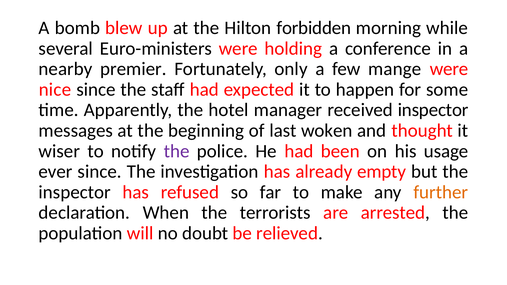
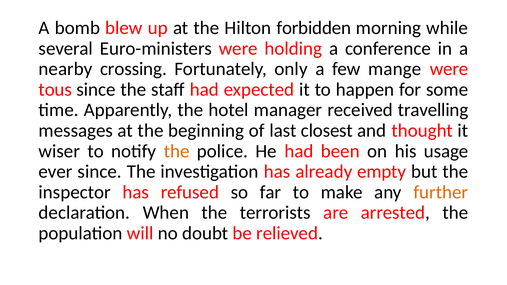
premier: premier -> crossing (133, 69)
nice: nice -> tous (55, 90)
received inspector: inspector -> travelling (433, 110)
woken: woken -> closest (327, 131)
the colour: purple -> orange (177, 151)
